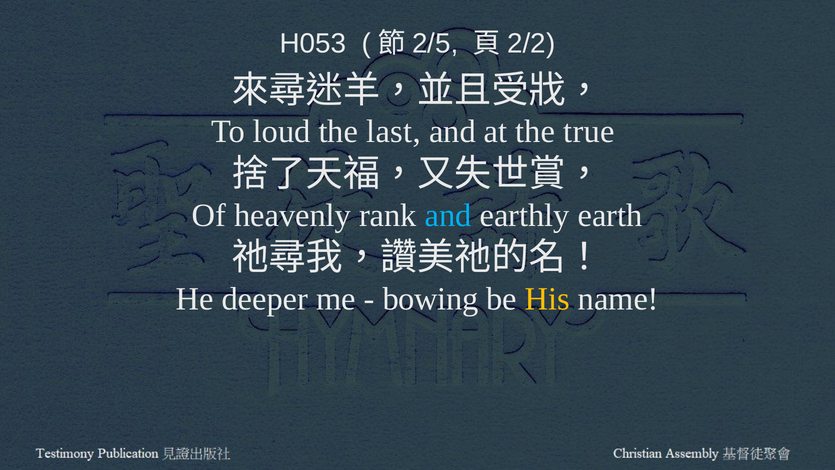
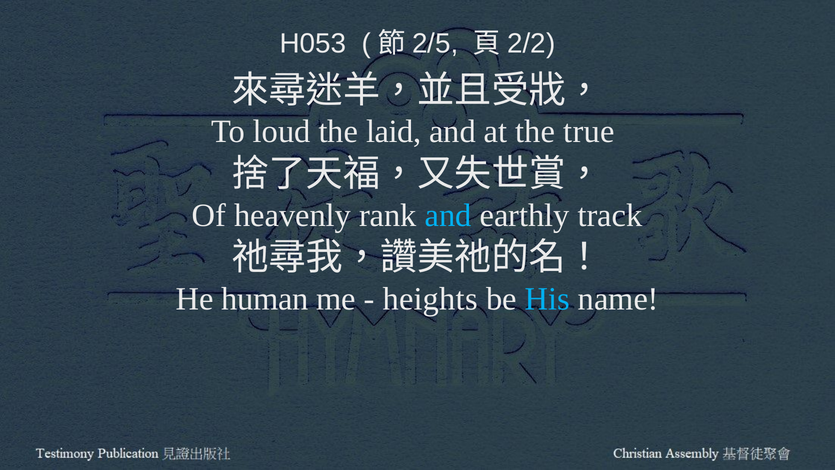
last: last -> laid (394, 132)
earth: earth -> track (610, 215)
deeper: deeper -> human (265, 299)
bowing: bowing -> heights (430, 299)
His colour: yellow -> light blue (547, 299)
